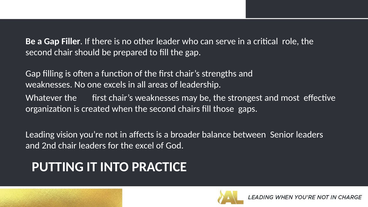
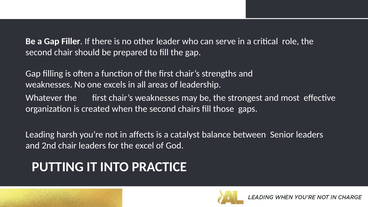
vision: vision -> harsh (67, 135)
broader: broader -> catalyst (185, 135)
